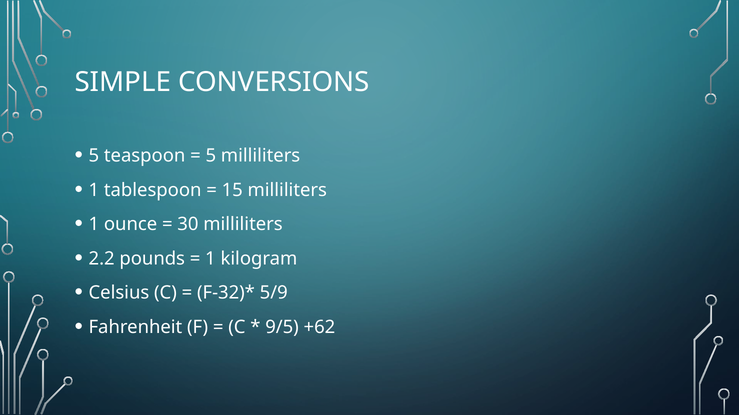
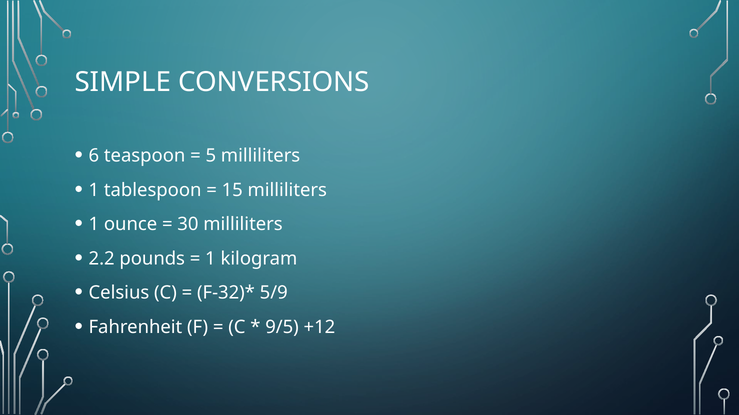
5: 5 -> 6 (94, 156)
+62: +62 -> +12 (319, 327)
